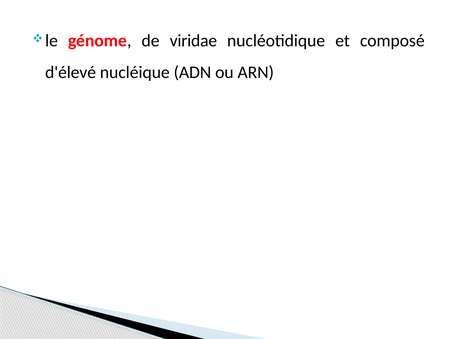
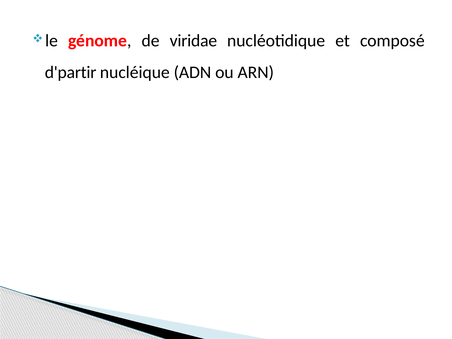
d'élevé: d'élevé -> d'partir (71, 72)
